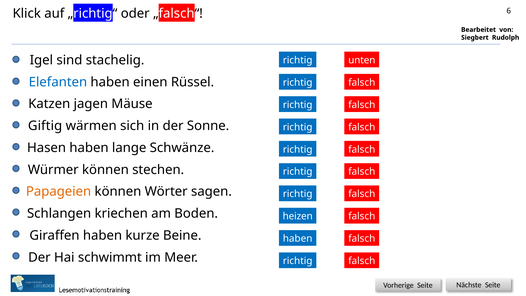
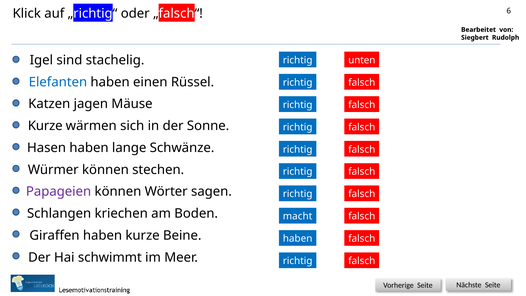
Giftig: Giftig -> Kurze (45, 126)
Papageien colour: orange -> purple (59, 192)
heizen: heizen -> macht (298, 216)
